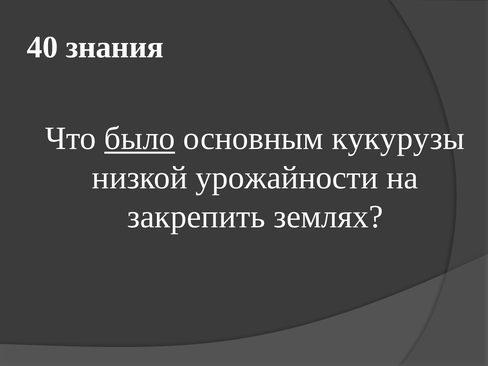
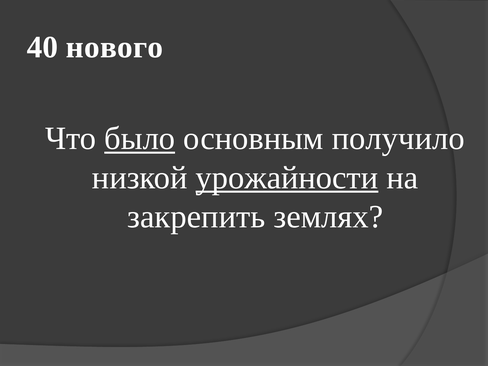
знания: знания -> нового (115, 47)
кукурузы: кукурузы -> получило (398, 139)
урожайности underline: none -> present (287, 178)
